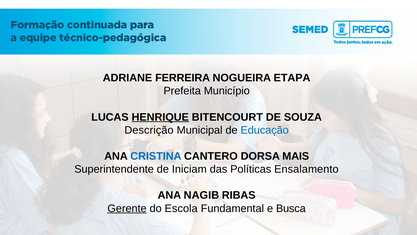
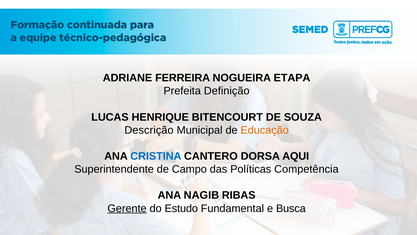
Município: Município -> Definição (227, 91)
HENRIQUE underline: present -> none (160, 117)
Educação colour: blue -> orange (265, 130)
MAIS: MAIS -> AQUI (296, 156)
Iniciam: Iniciam -> Campo (189, 169)
Ensalamento: Ensalamento -> Competência (306, 169)
Escola: Escola -> Estudo (181, 208)
